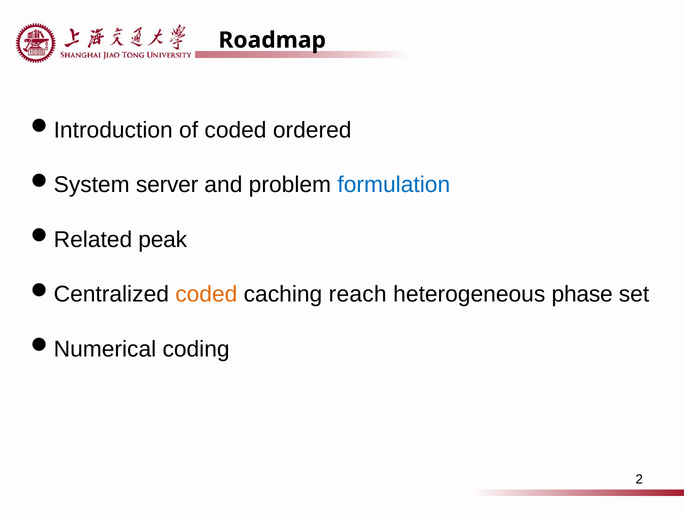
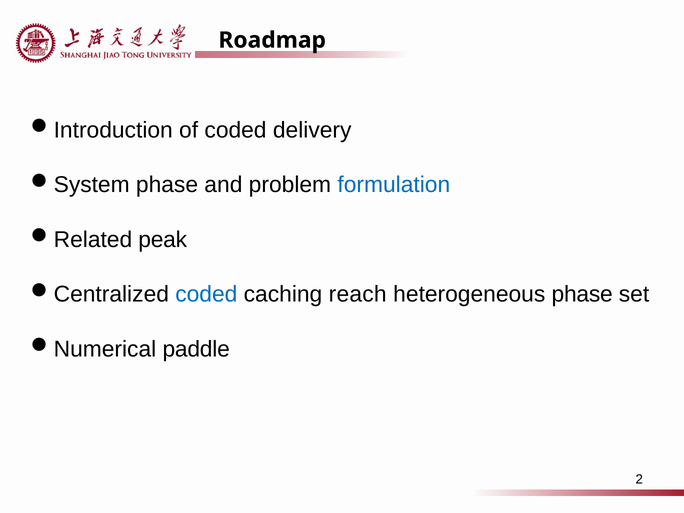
ordered: ordered -> delivery (312, 130)
server: server -> phase (167, 185)
coded colour: orange -> blue (206, 294)
coding: coding -> paddle (196, 349)
